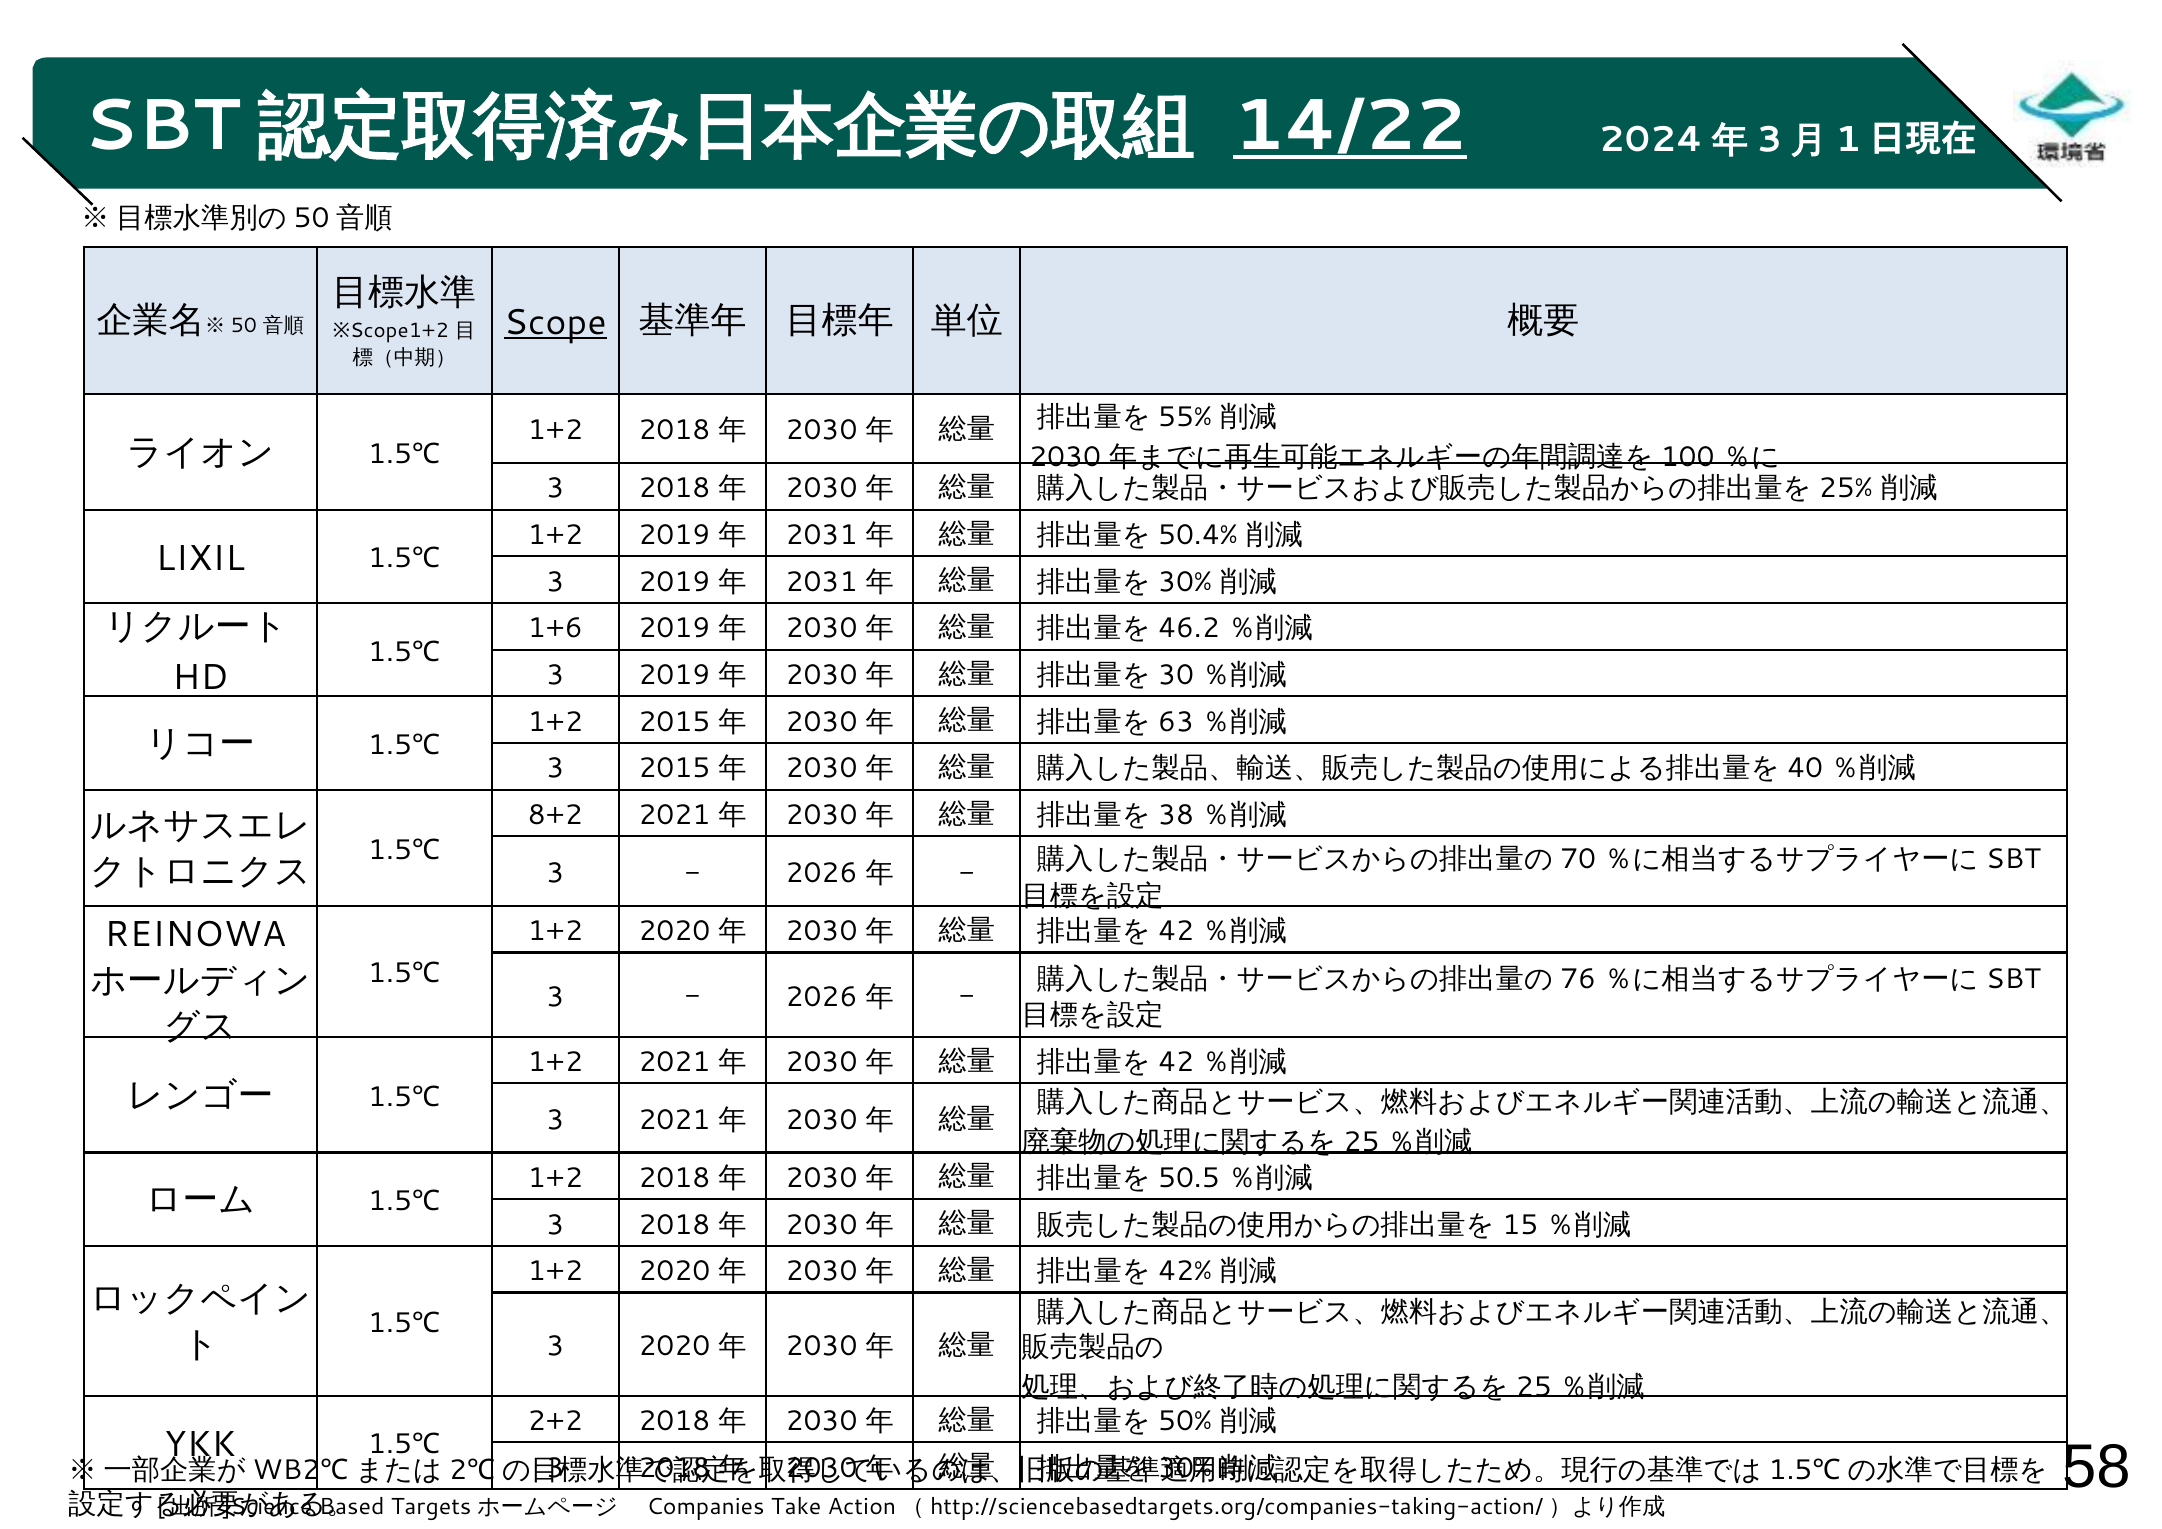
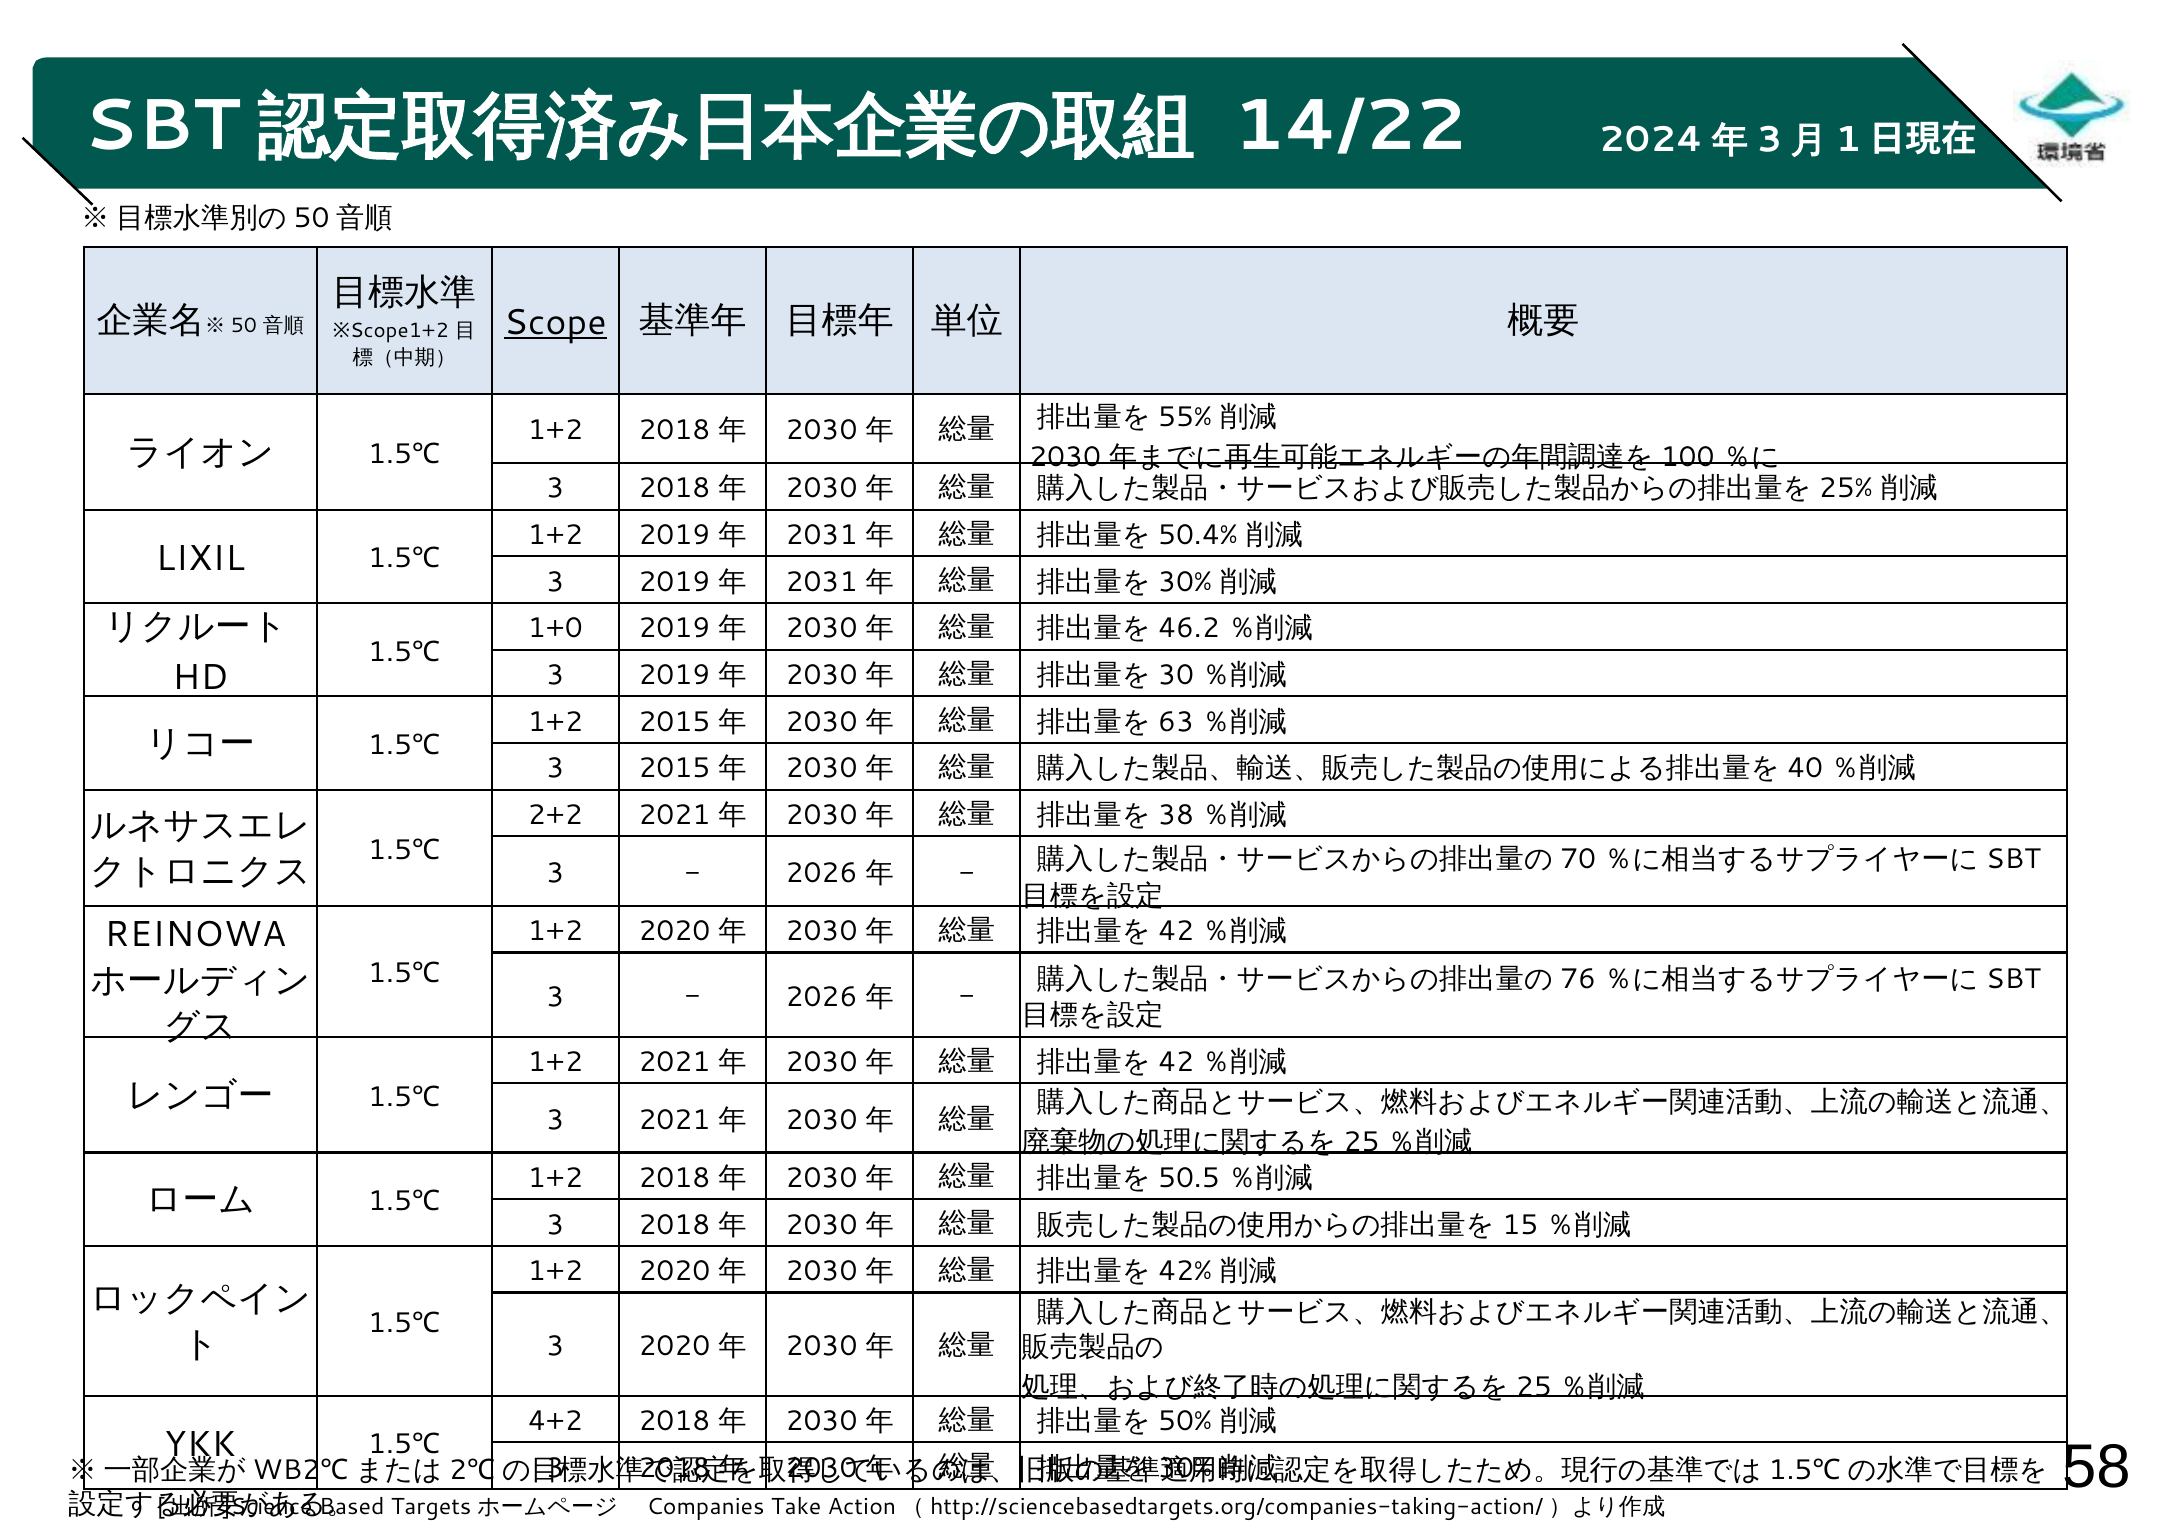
14/22 underline: present -> none (1350, 126)
1+6: 1+6 -> 1+0 (555, 628)
8+2: 8+2 -> 2+2 (555, 815)
2+2: 2+2 -> 4+2 (555, 1421)
